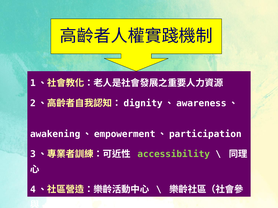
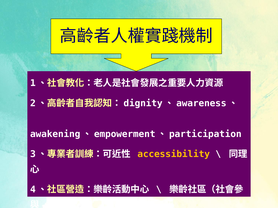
accessibility colour: light green -> yellow (174, 154)
